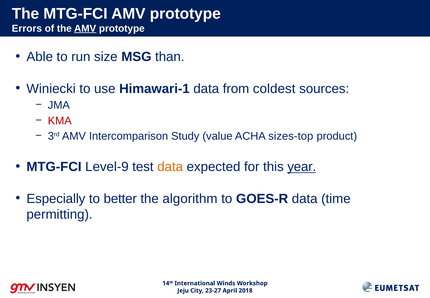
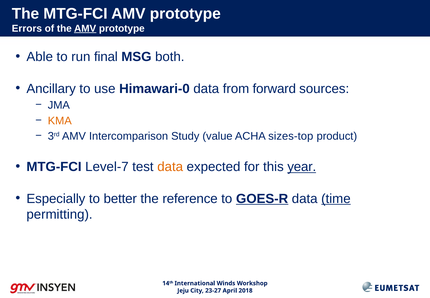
size: size -> final (106, 57)
than: than -> both (170, 57)
Winiecki: Winiecki -> Ancillary (51, 89)
Himawari-1: Himawari-1 -> Himawari-0 (154, 89)
coldest: coldest -> forward (274, 89)
KMA colour: red -> orange (60, 121)
Level-9: Level-9 -> Level-7 (107, 167)
algorithm: algorithm -> reference (190, 198)
GOES-R underline: none -> present (262, 198)
time underline: none -> present (336, 198)
